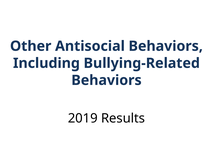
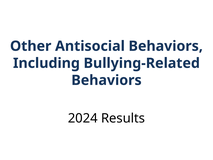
2019: 2019 -> 2024 (83, 118)
